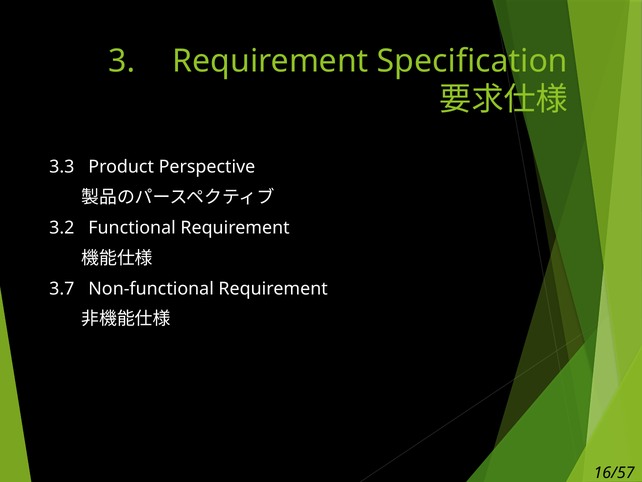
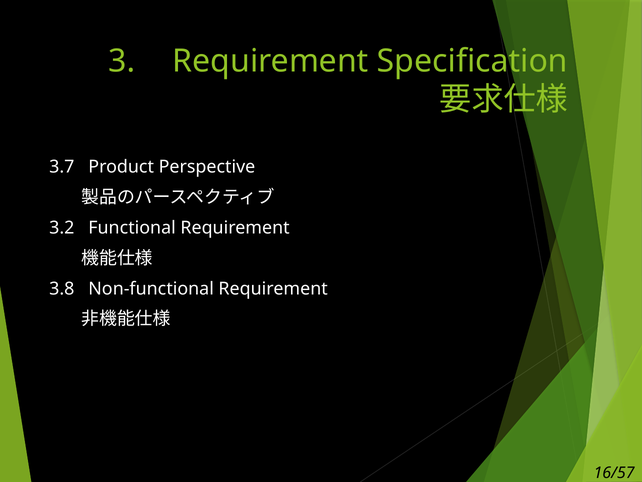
3.3: 3.3 -> 3.7 (62, 167)
3.7: 3.7 -> 3.8 (62, 288)
